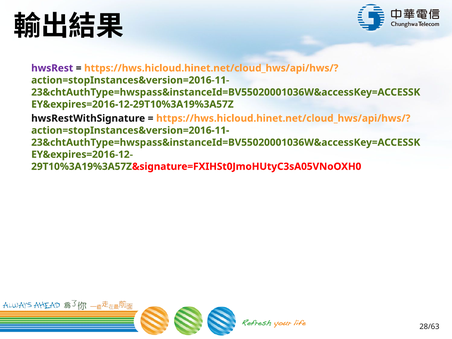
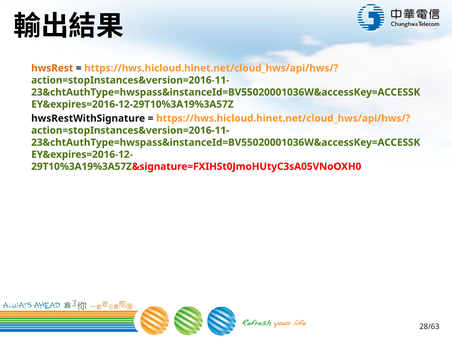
hwsRest colour: purple -> orange (52, 68)
